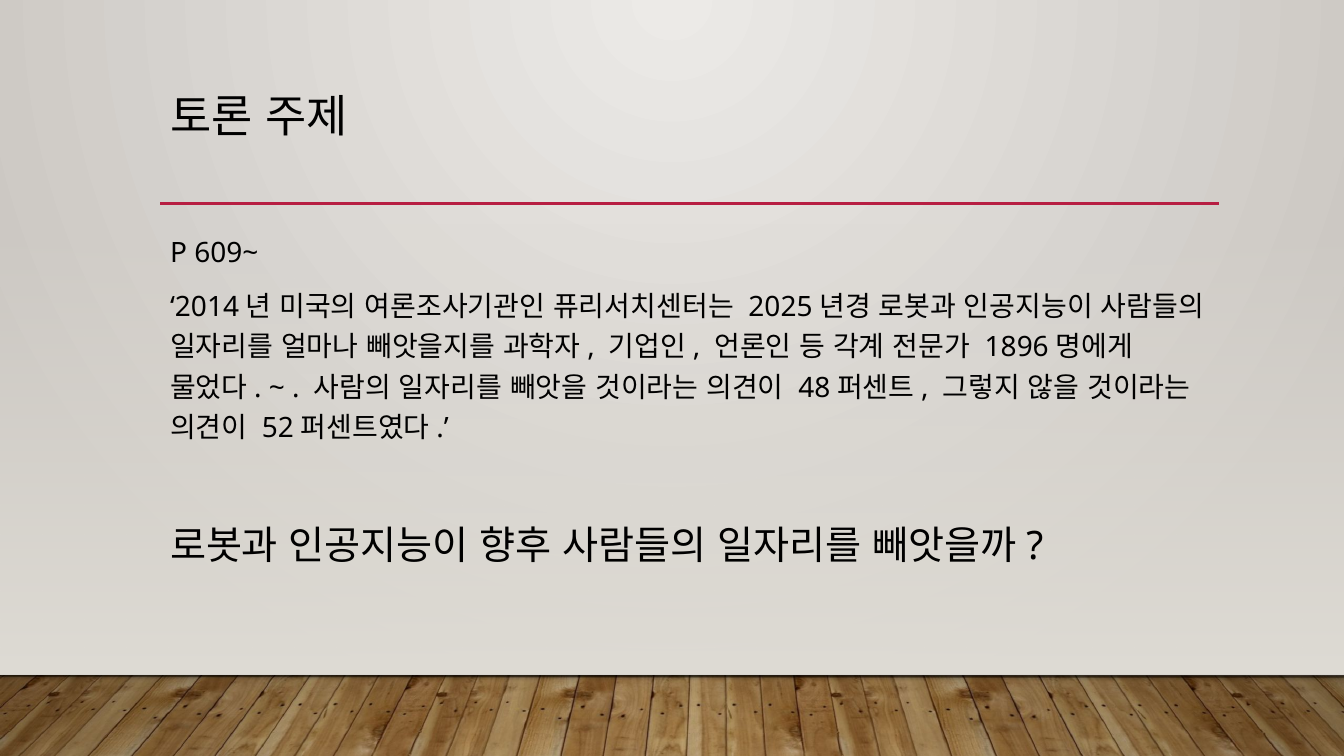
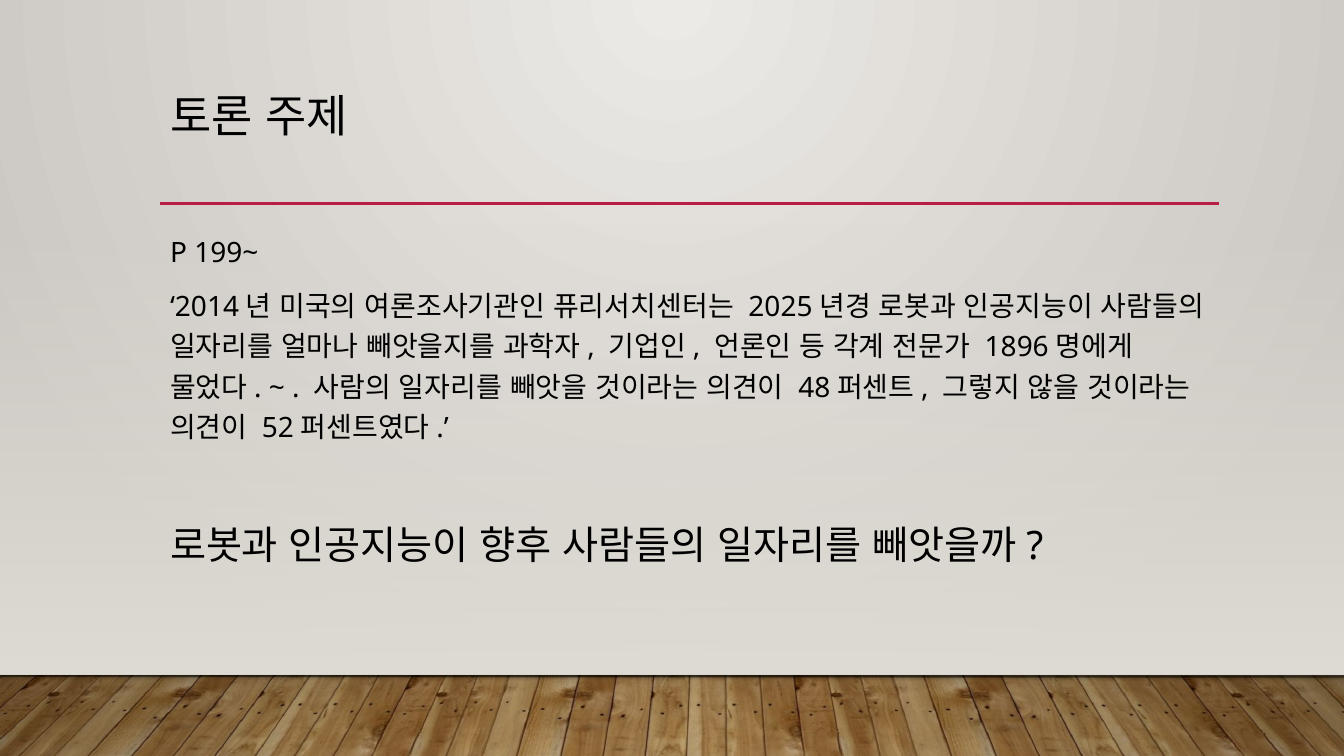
609~: 609~ -> 199~ (226, 253)
